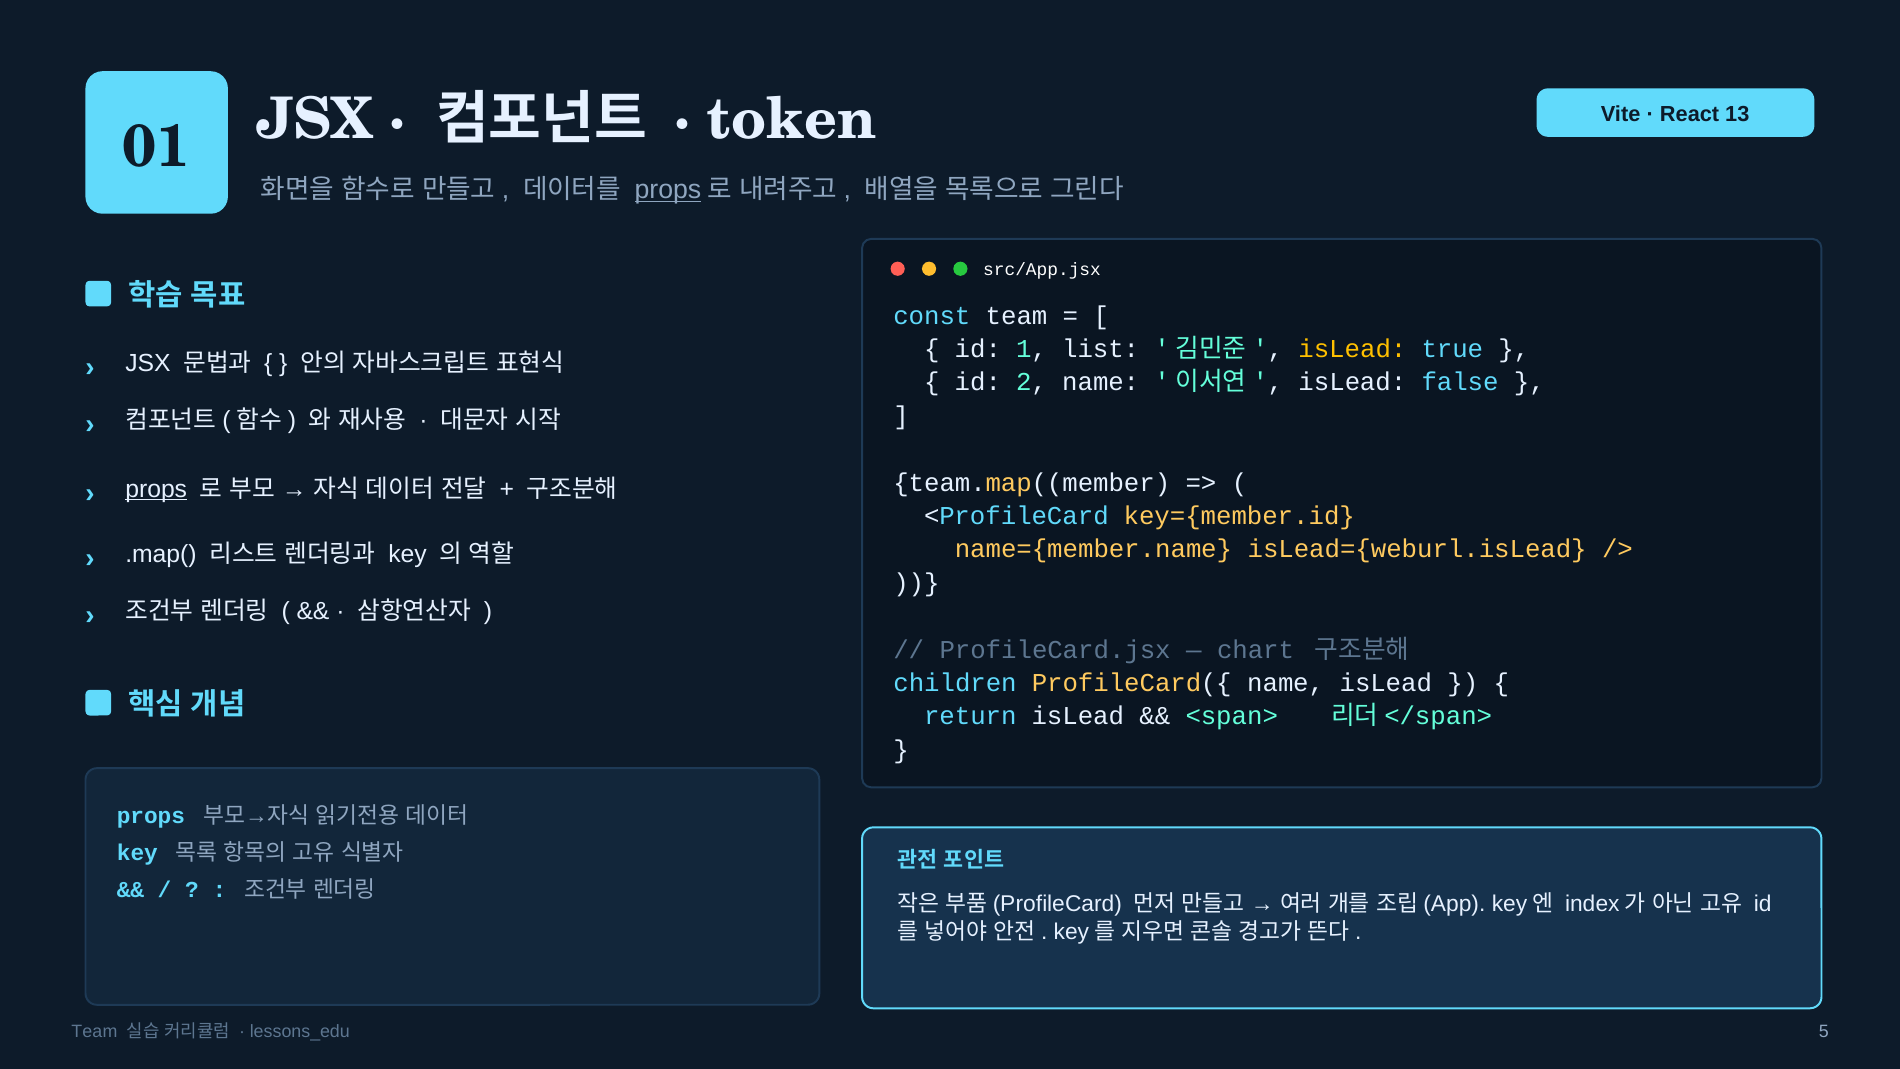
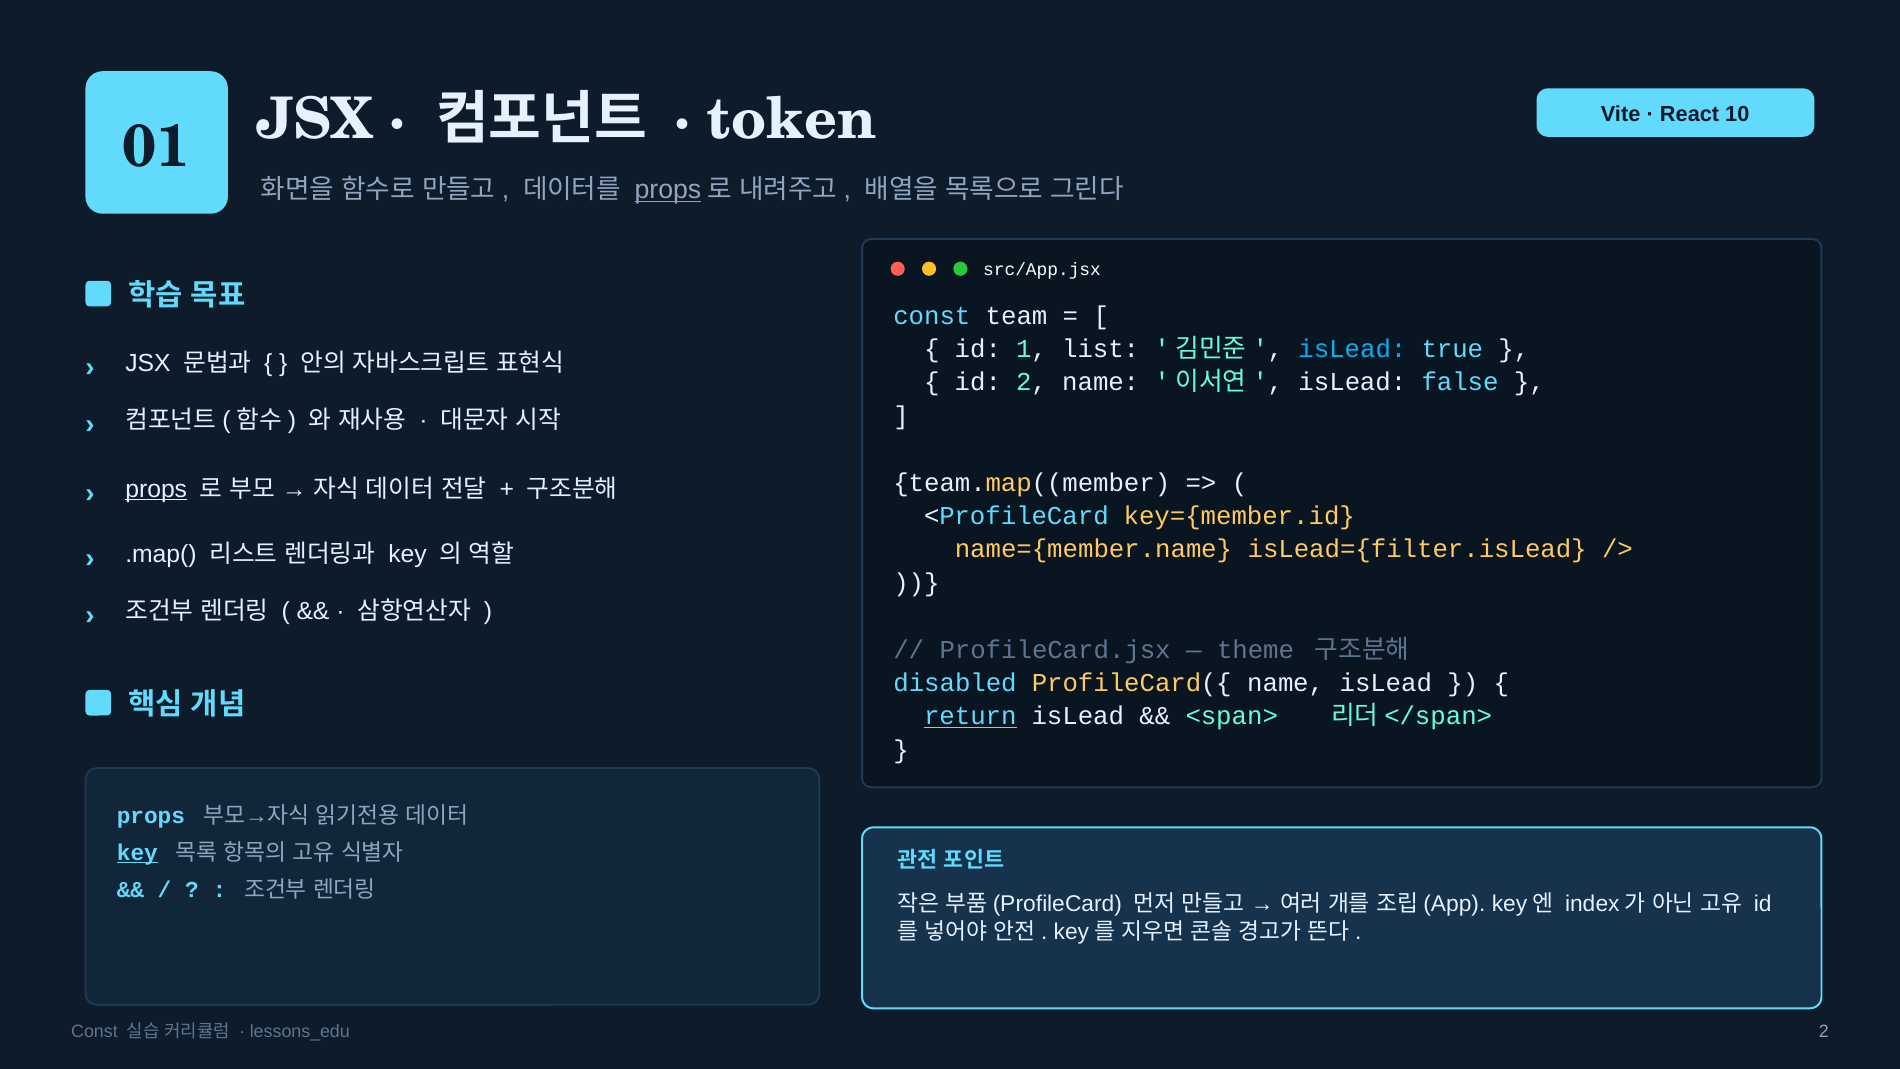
13: 13 -> 10 (1737, 114)
isLead colour: yellow -> light blue (1352, 349)
isLead={weburl.isLead: isLead={weburl.isLead -> isLead={filter.isLead (1417, 549)
chart: chart -> theme (1256, 649)
children: children -> disabled (955, 683)
return underline: none -> present (970, 716)
key underline: none -> present (137, 852)
Team: Team -> Const (94, 1031)
lessons_edu 5: 5 -> 2 (1824, 1031)
